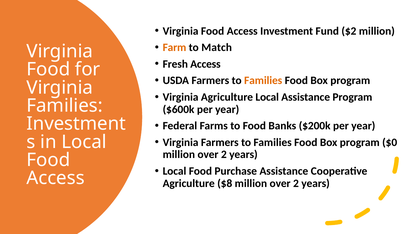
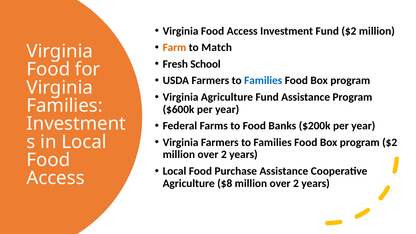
Fresh Access: Access -> School (205, 64)
Families colour: orange -> blue (263, 81)
Agriculture Local: Local -> Fund (267, 97)
program $0: $0 -> $2 (390, 142)
